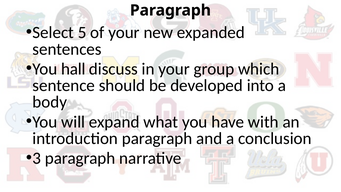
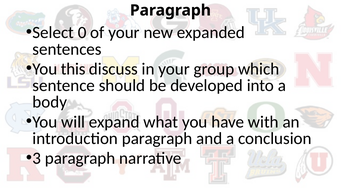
5: 5 -> 0 (82, 33)
hall: hall -> this (73, 69)
